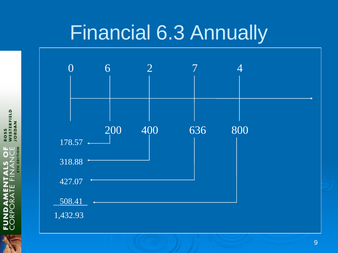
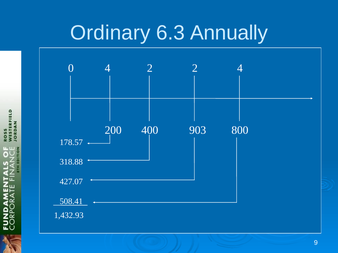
Financial: Financial -> Ordinary (110, 33)
0 6: 6 -> 4 (108, 68)
2 7: 7 -> 2 (195, 68)
636: 636 -> 903 (198, 130)
